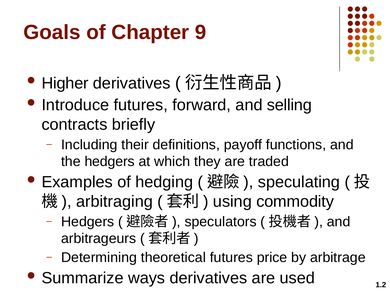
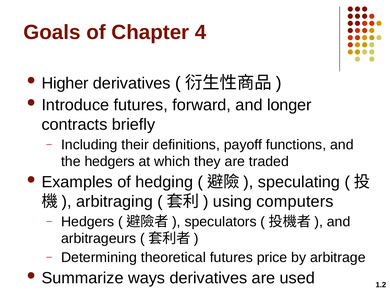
9: 9 -> 4 (201, 32)
selling: selling -> longer (289, 105)
commodity: commodity -> computers (295, 202)
